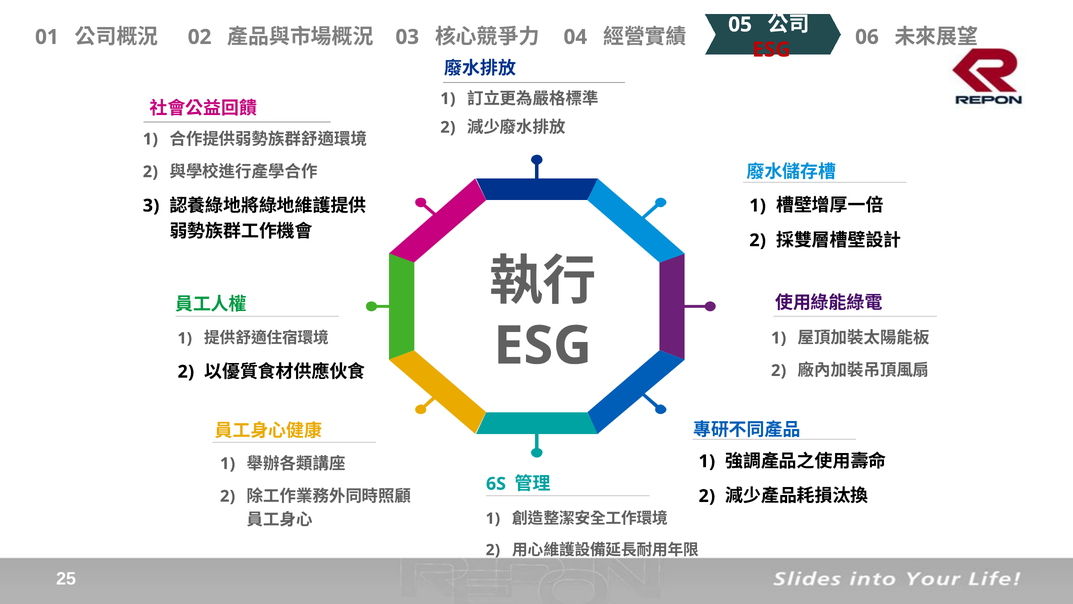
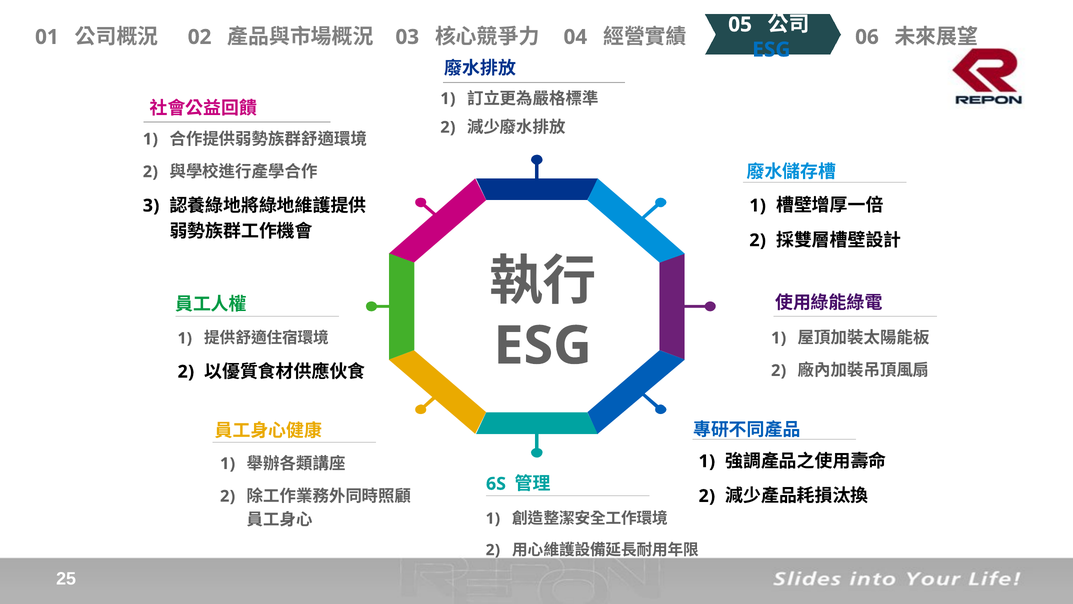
ESG colour: red -> blue (771, 50)
